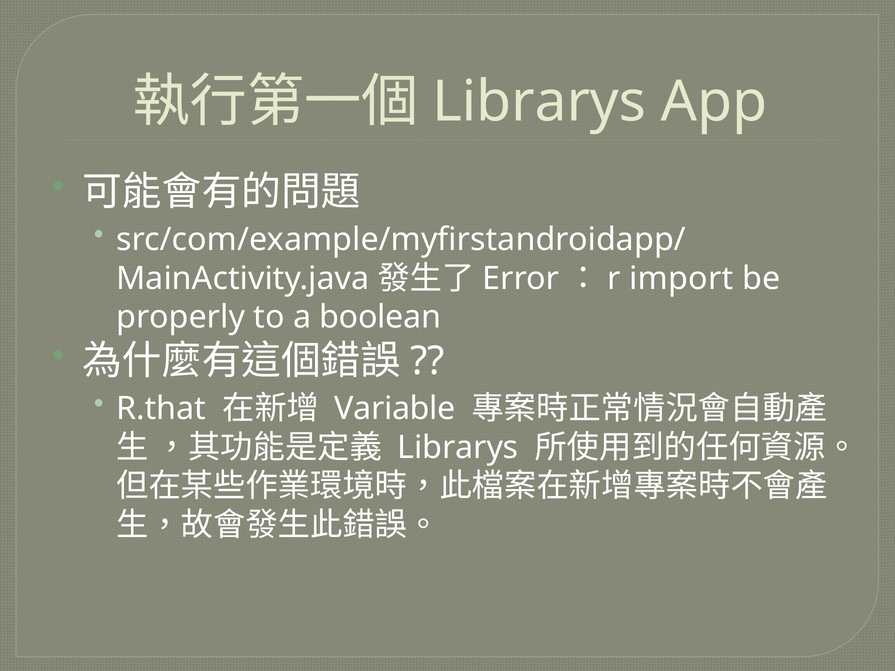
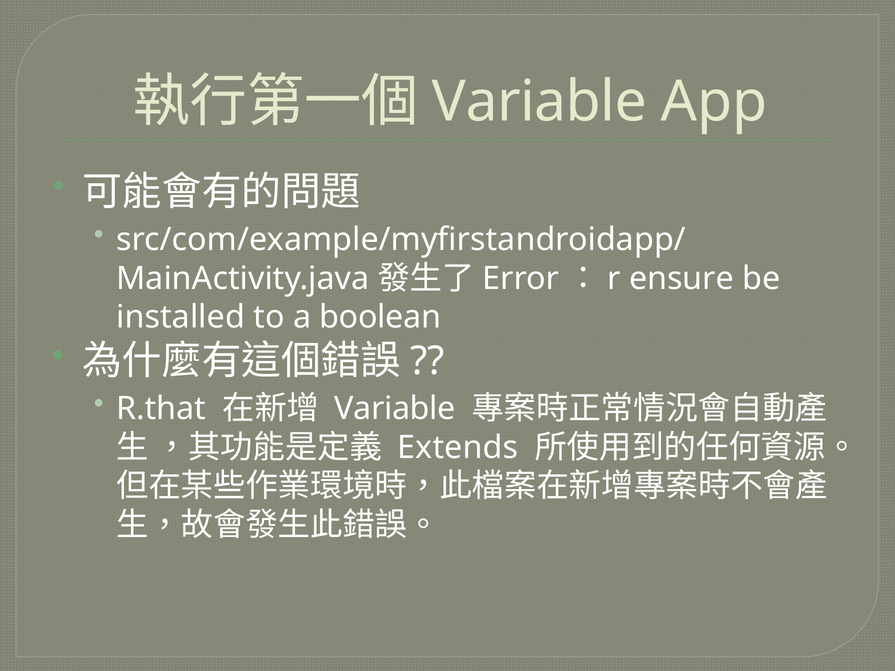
Librarys: Librarys -> Variable (539, 102)
import: import -> ensure (681, 279)
properly: properly -> installed (181, 317)
Librarys: Librarys -> Extends (458, 448)
